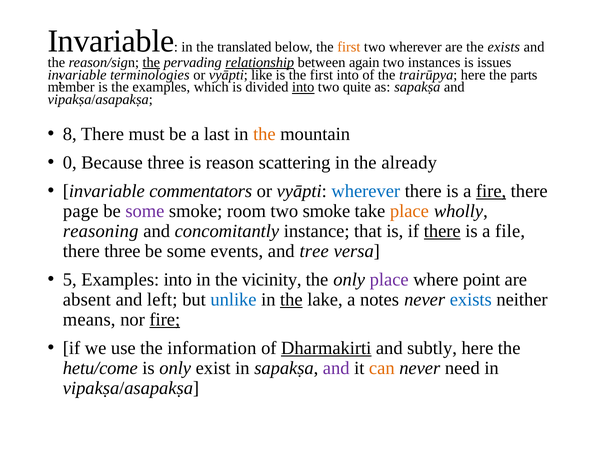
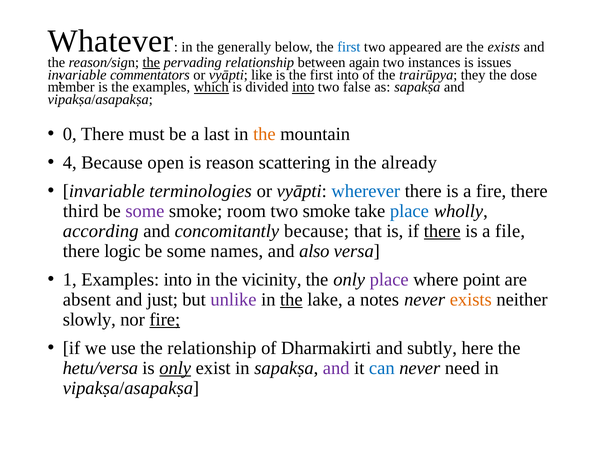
Invariable: Invariable -> Whatever (111, 41)
translated: translated -> generally (244, 47)
first colour: orange -> blue (349, 47)
two wherever: wherever -> appeared (415, 47)
relationship underline: present -> none (260, 62)
terminologies: terminologies -> commentators (150, 75)
trairūpya here: here -> they (473, 75)
parts: parts -> dose (524, 75)
which underline: none -> present (211, 87)
quite: quite -> false (357, 87)
8: 8 -> 0 (70, 134)
0: 0 -> 4 (70, 162)
Because three: three -> open (166, 162)
commentators: commentators -> terminologies (201, 191)
fire underline: present -> none (491, 191)
page: page -> third (81, 211)
place colour: orange -> blue (409, 211)
reasoning: reasoning -> according (101, 231)
concomitantly instance: instance -> because (317, 231)
there three: three -> logic (122, 251)
events: events -> names (237, 251)
tree: tree -> also (314, 251)
5: 5 -> 1 (70, 279)
left: left -> just (162, 299)
unlike colour: blue -> purple (233, 299)
exists colour: blue -> orange (471, 299)
means: means -> slowly (89, 319)
the information: information -> relationship (212, 348)
Dharmakirti underline: present -> none (326, 348)
hetu/come: hetu/come -> hetu/versa (100, 368)
only underline: none -> present (175, 368)
can colour: orange -> blue (382, 368)
